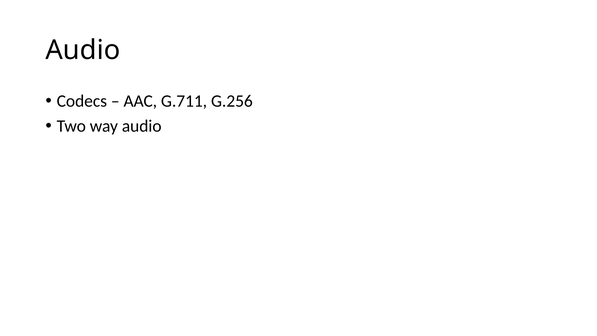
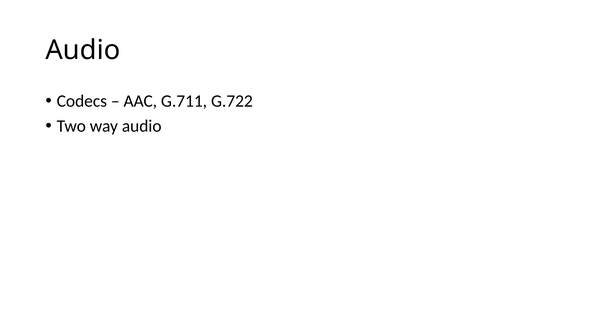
G.256: G.256 -> G.722 (232, 101)
